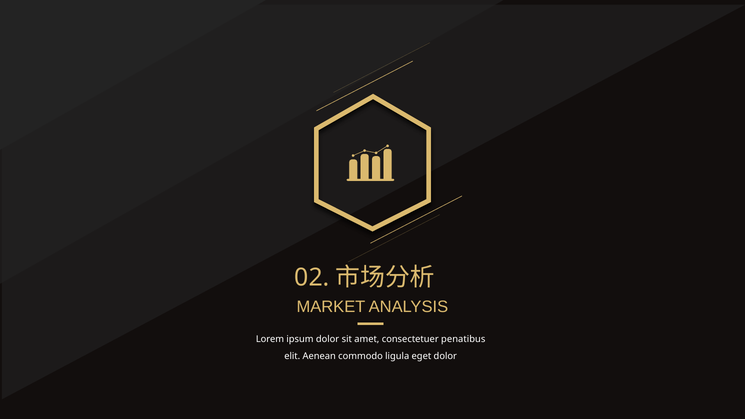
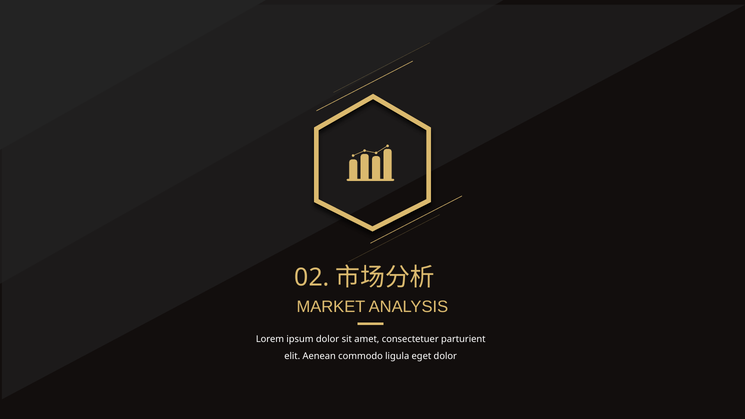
penatibus: penatibus -> parturient (463, 339)
